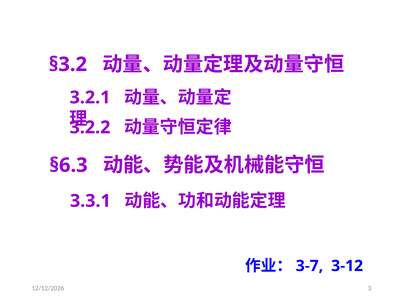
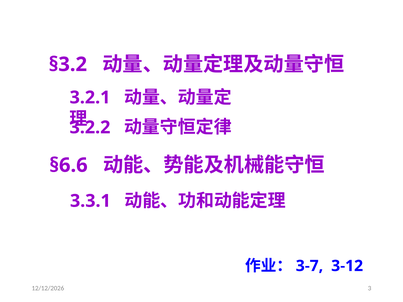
§6.3: §6.3 -> §6.6 (68, 165)
